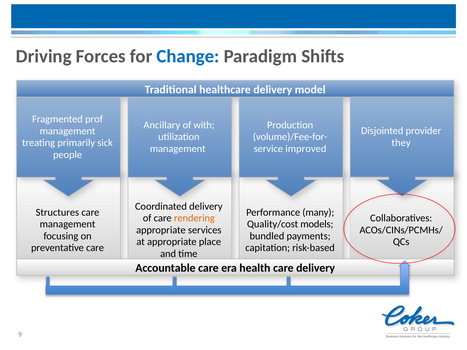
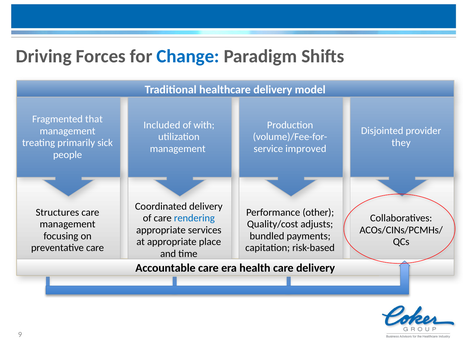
prof: prof -> that (94, 119)
Ancillary: Ancillary -> Included (162, 125)
many: many -> other (318, 212)
rendering colour: orange -> blue (194, 218)
models: models -> adjusts (317, 224)
